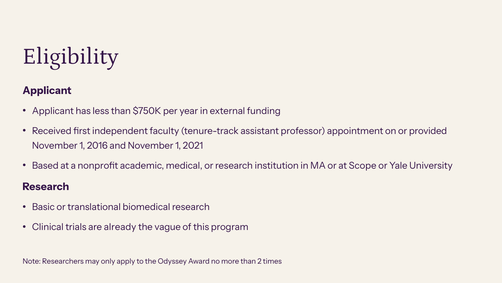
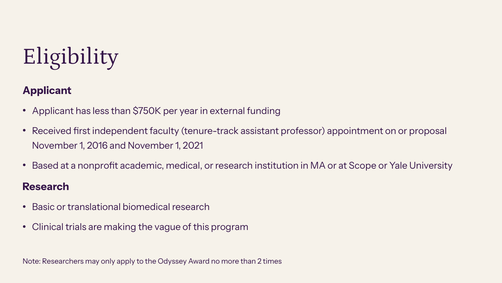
provided: provided -> proposal (428, 131)
already: already -> making (120, 227)
